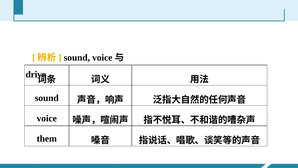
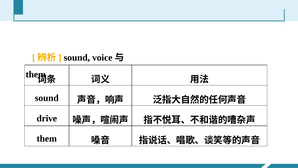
drive: drive -> them (36, 74)
voice: voice -> drive (47, 118)
